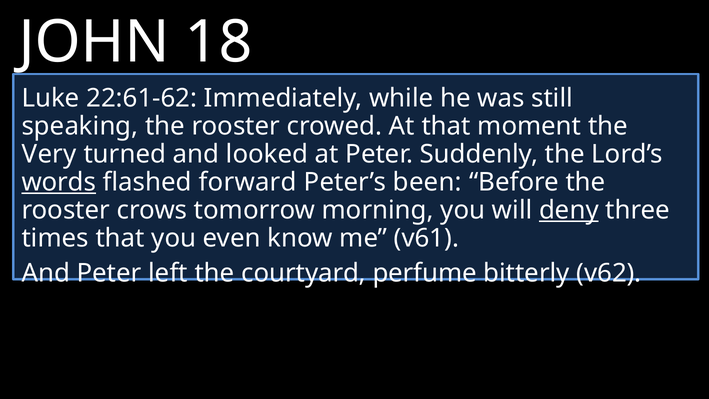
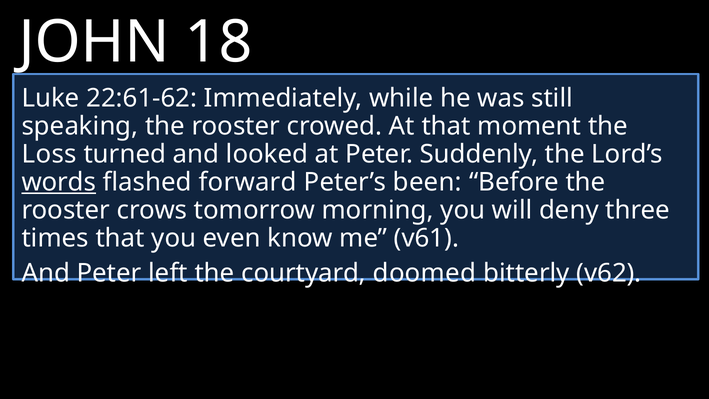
Very: Very -> Loss (49, 154)
deny underline: present -> none (569, 210)
perfume: perfume -> doomed (424, 273)
